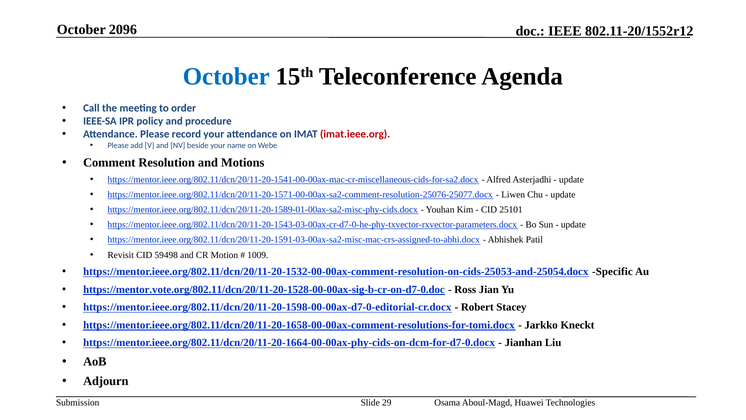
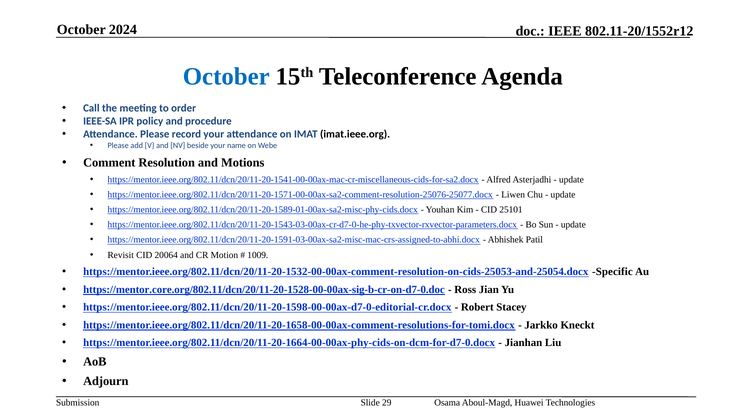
2096: 2096 -> 2024 (123, 30)
imat.ieee.org colour: red -> black (355, 134)
59498: 59498 -> 20064 (166, 255)
https://mentor.vote.org/802.11/dcn/20/11-20-1528-00-00ax-sig-b-cr-on-d7-0.doc: https://mentor.vote.org/802.11/dcn/20/11-20-1528-00-00ax-sig-b-cr-on-d7-0.doc -> https://mentor.core.org/802.11/dcn/20/11-20-1528-00-00ax-sig-b-cr-on-d7-0.doc (264, 289)
